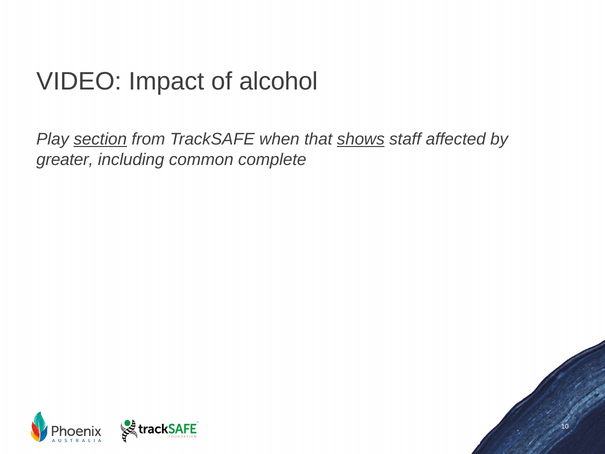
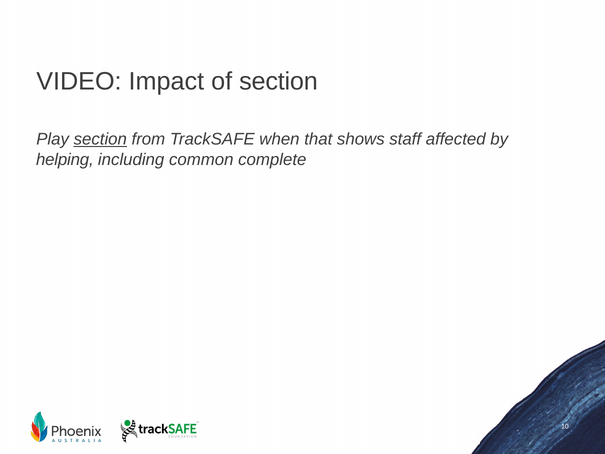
of alcohol: alcohol -> section (278, 81)
shows underline: present -> none (361, 139)
greater: greater -> helping (65, 159)
